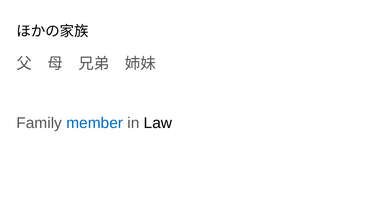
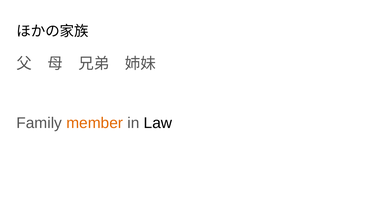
member colour: blue -> orange (95, 123)
